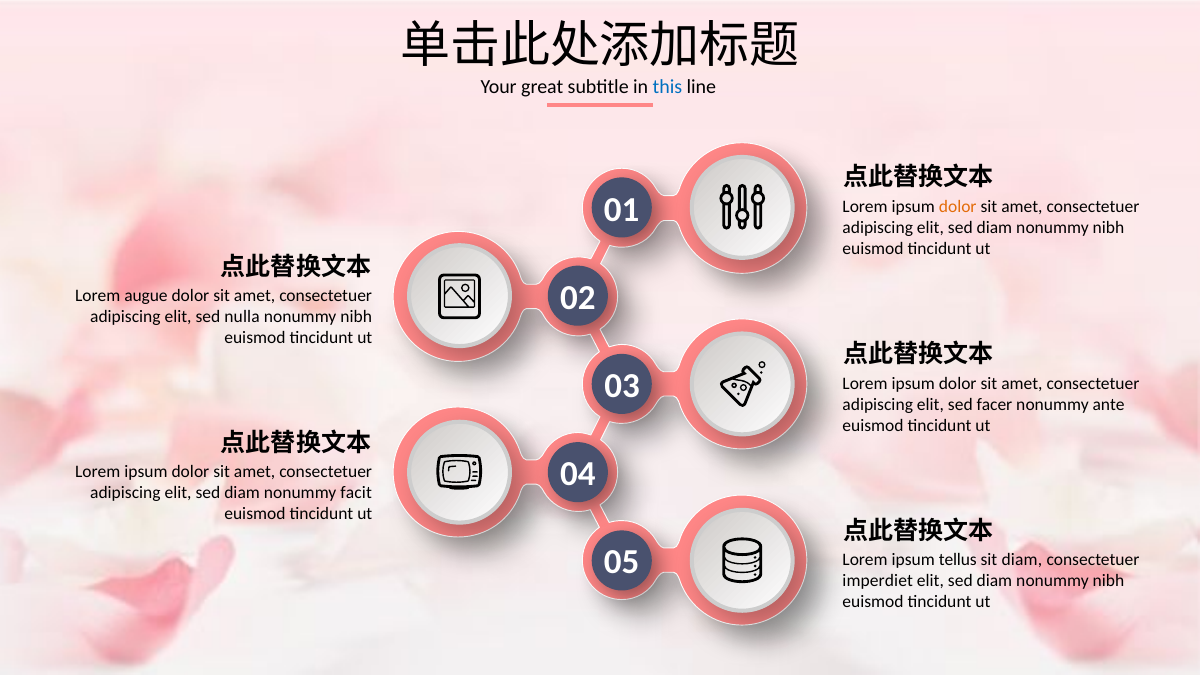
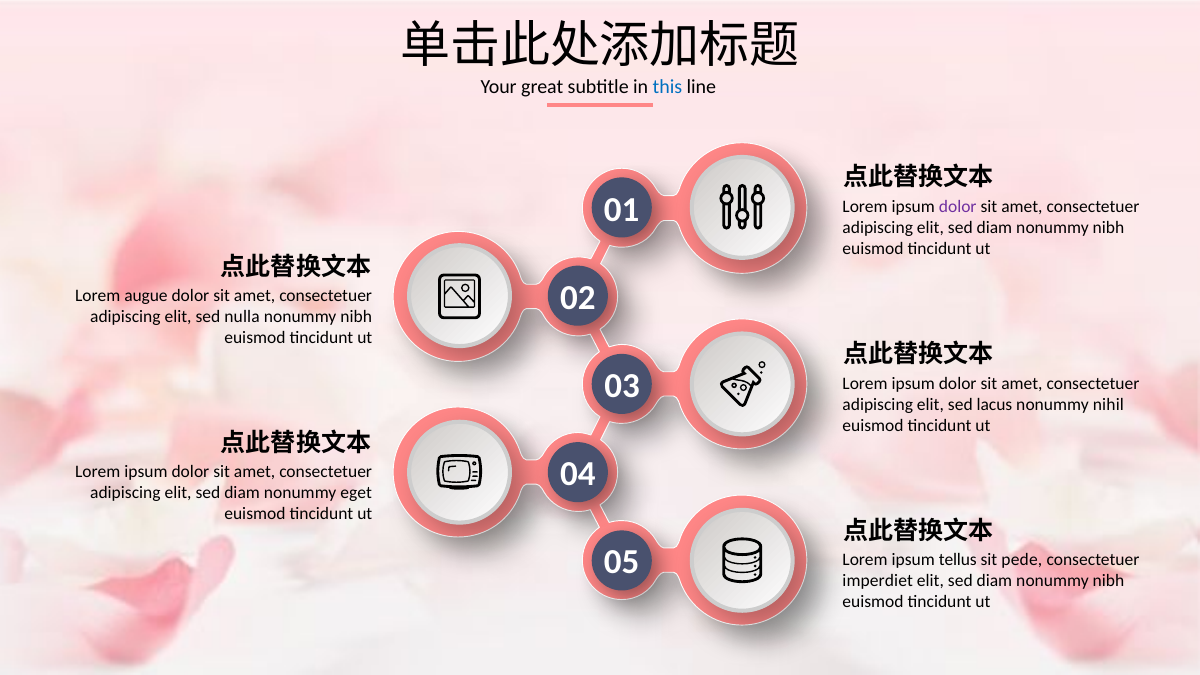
dolor colour: orange -> purple (958, 206)
facer: facer -> lacus (994, 404)
ante: ante -> nihil (1108, 404)
facit: facit -> eget (356, 493)
sit diam: diam -> pede (1022, 560)
